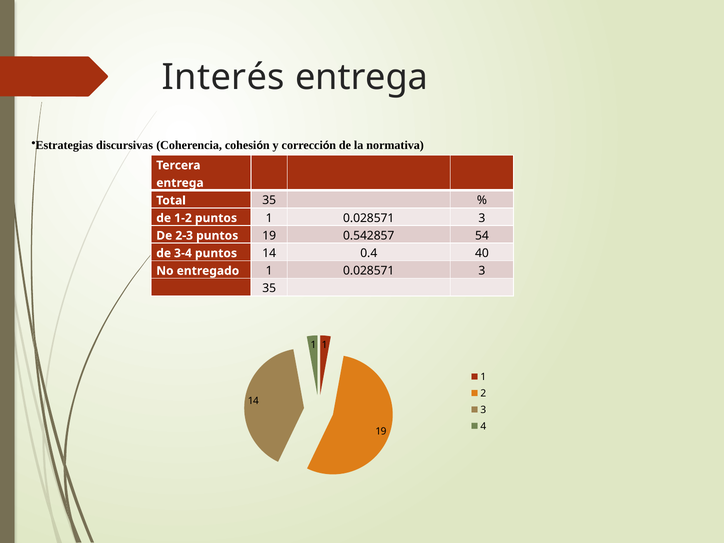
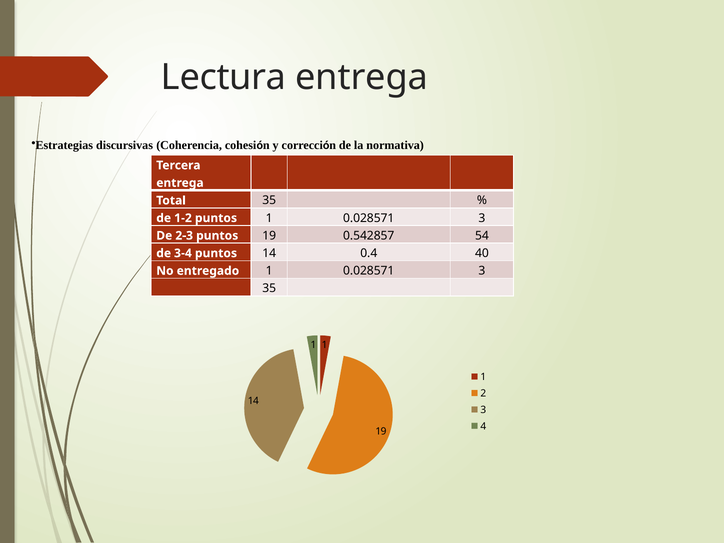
Interés: Interés -> Lectura (224, 77)
